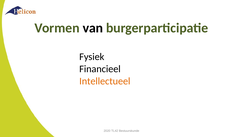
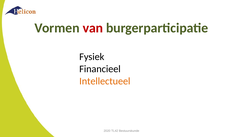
van colour: black -> red (93, 28)
